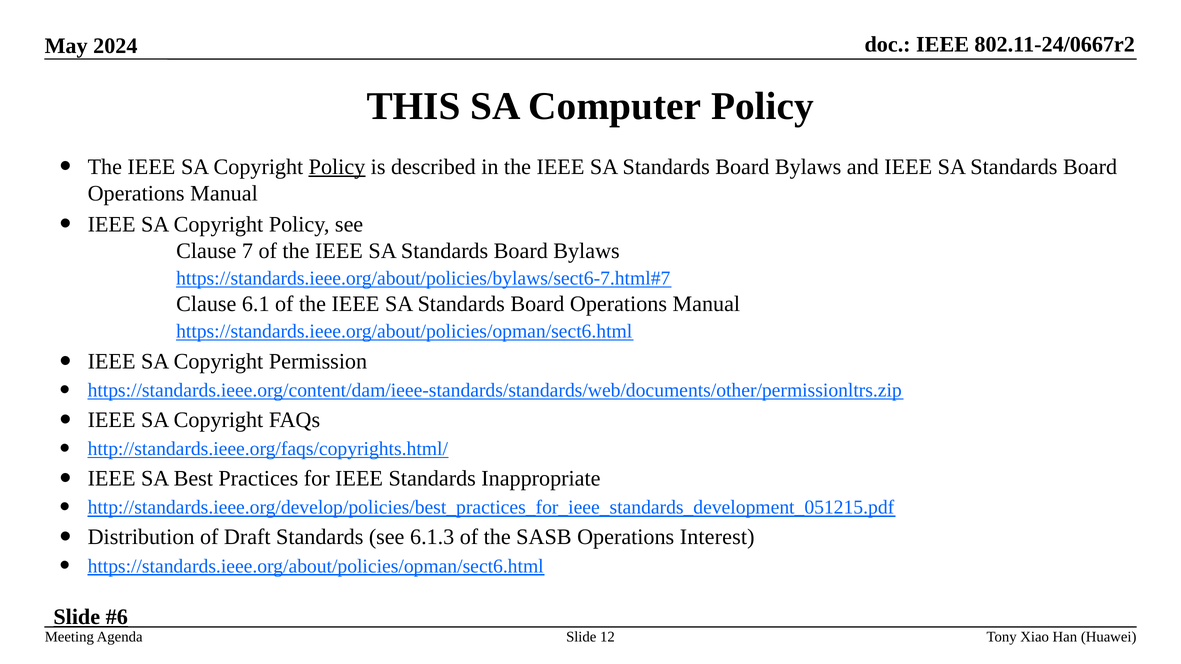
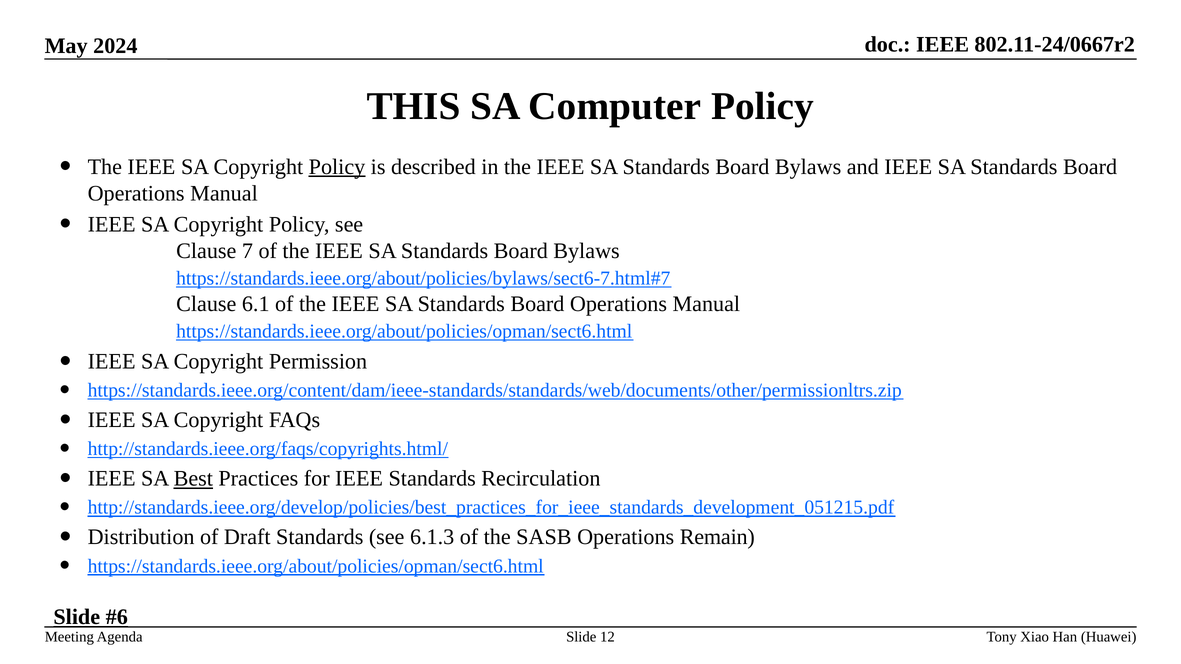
Best underline: none -> present (193, 479)
Inappropriate: Inappropriate -> Recirculation (541, 479)
Interest: Interest -> Remain (717, 537)
